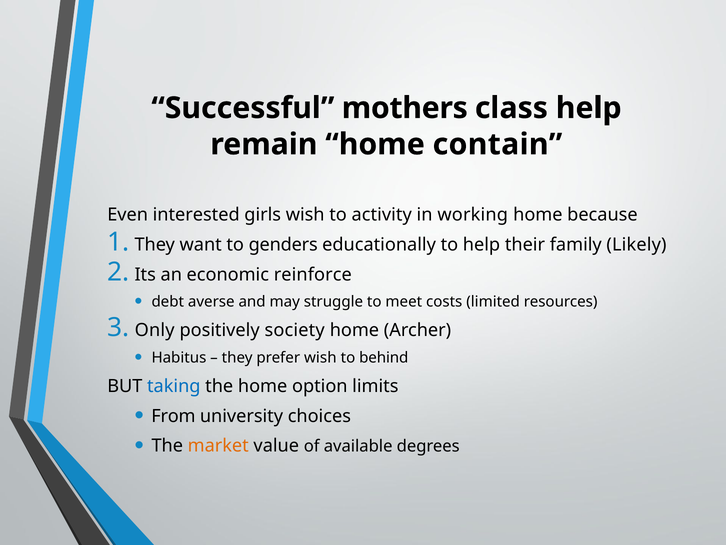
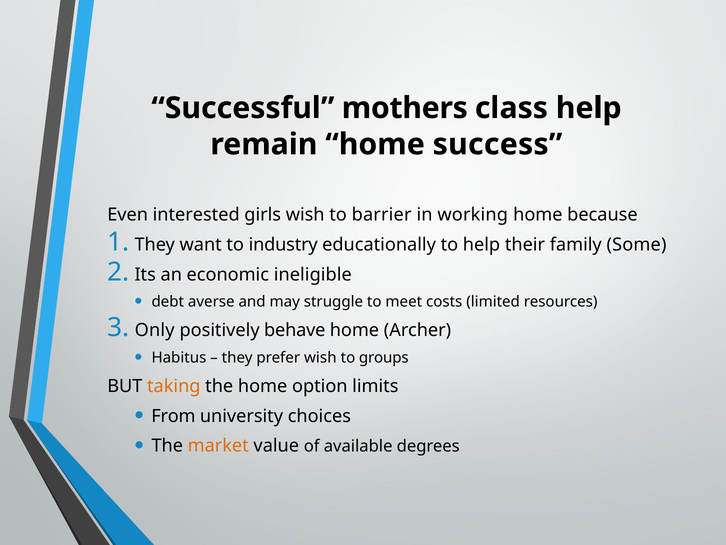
contain: contain -> success (497, 144)
activity: activity -> barrier (382, 214)
genders: genders -> industry (283, 244)
Likely: Likely -> Some (636, 244)
reinforce: reinforce -> ineligible (313, 274)
society: society -> behave (295, 330)
behind: behind -> groups (384, 357)
taking colour: blue -> orange (174, 386)
